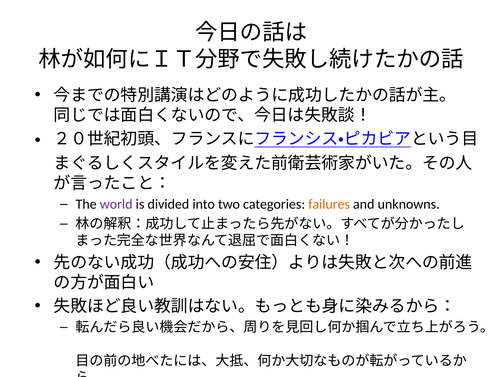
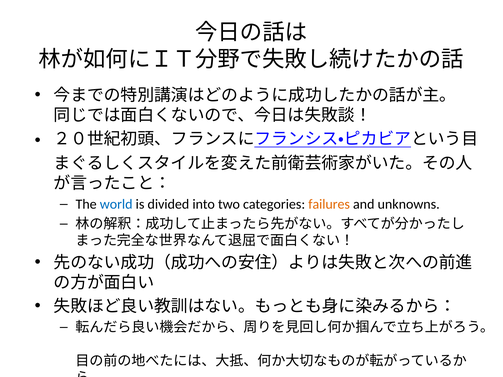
world colour: purple -> blue (116, 204)
